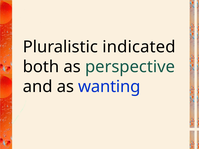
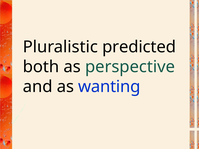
indicated: indicated -> predicted (139, 47)
